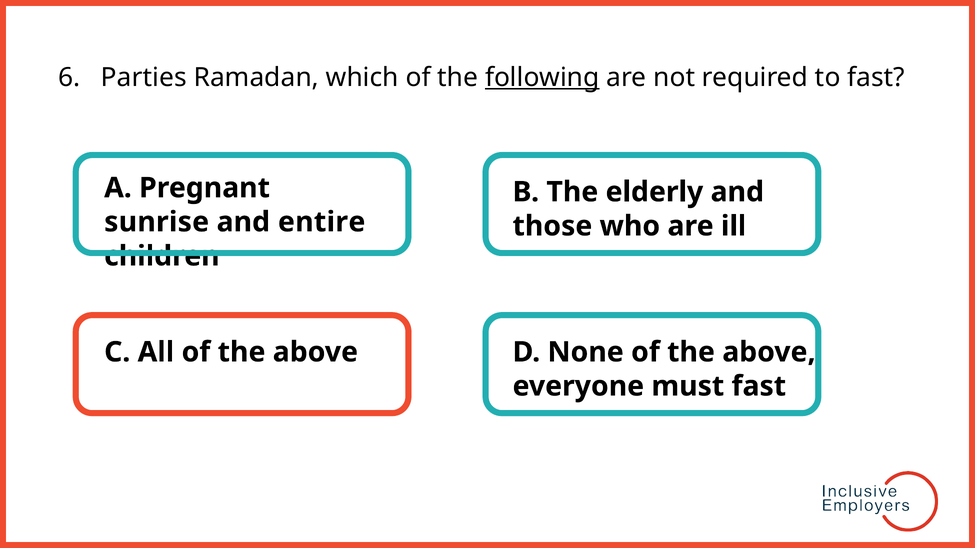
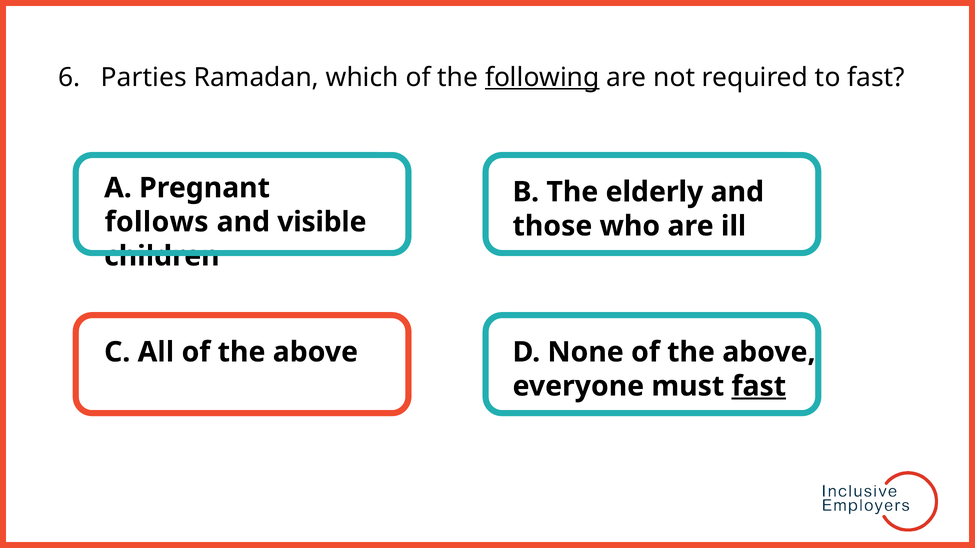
sunrise: sunrise -> follows (157, 222)
entire: entire -> visible (322, 222)
fast underline: none -> present (759, 386)
